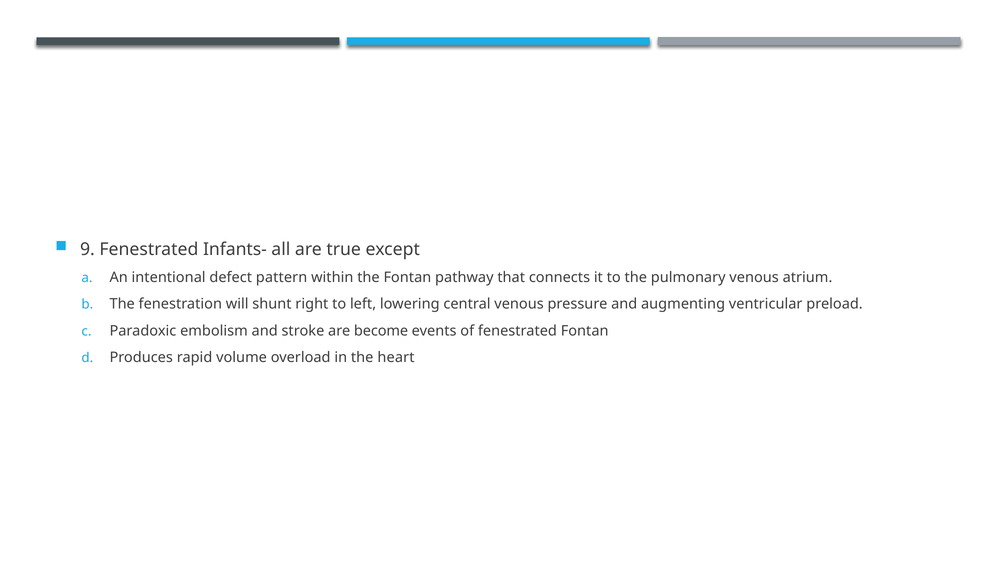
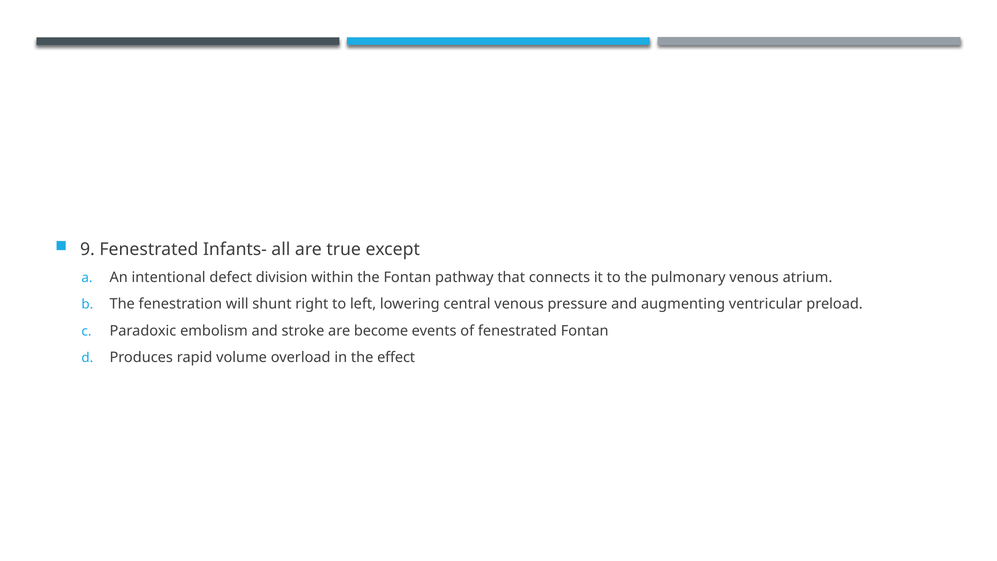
pattern: pattern -> division (282, 277)
heart: heart -> effect (396, 357)
